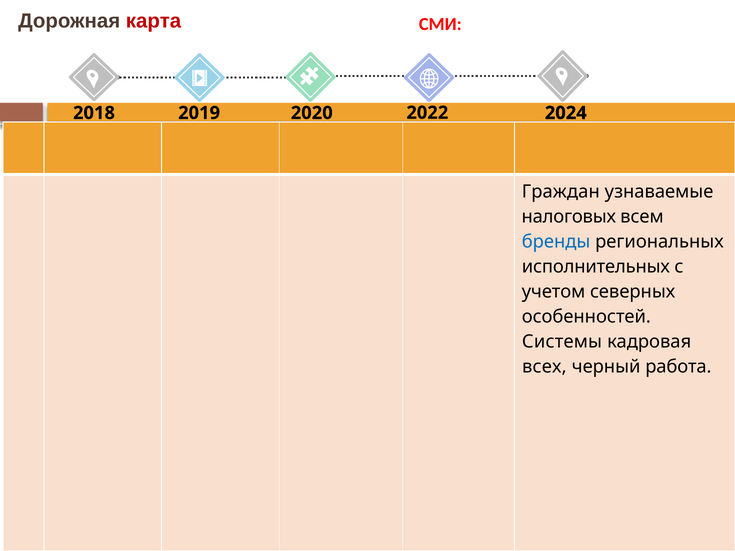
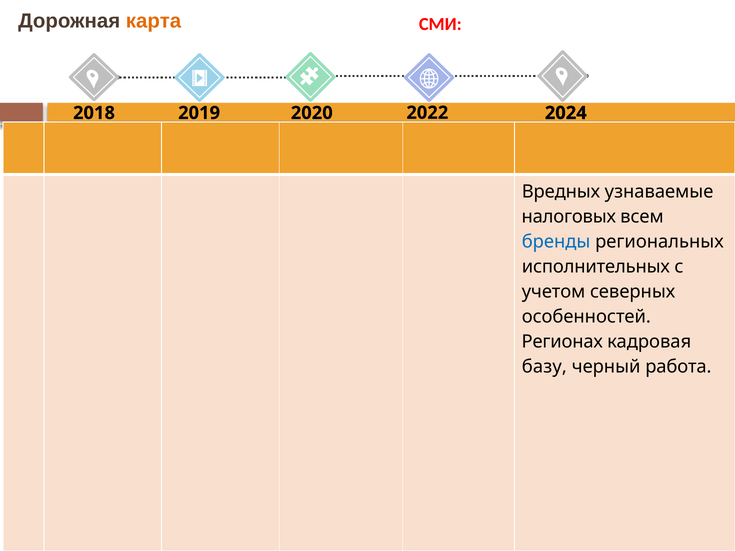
карта colour: red -> orange (153, 21)
Граждан: Граждан -> Вредных (561, 192)
Системы: Системы -> Регионах (562, 342)
всех: всех -> базу (544, 367)
